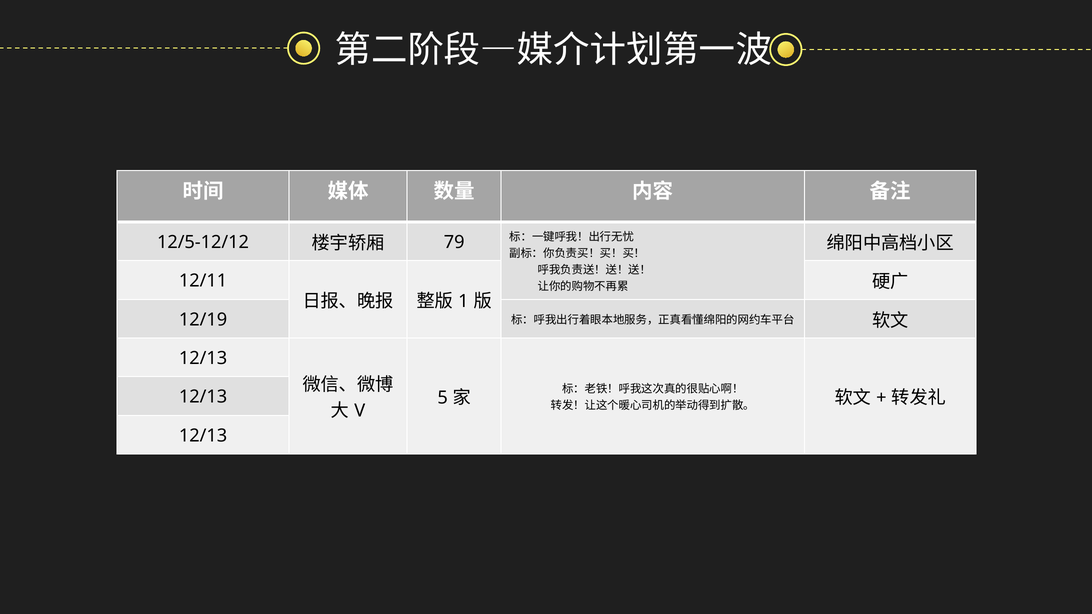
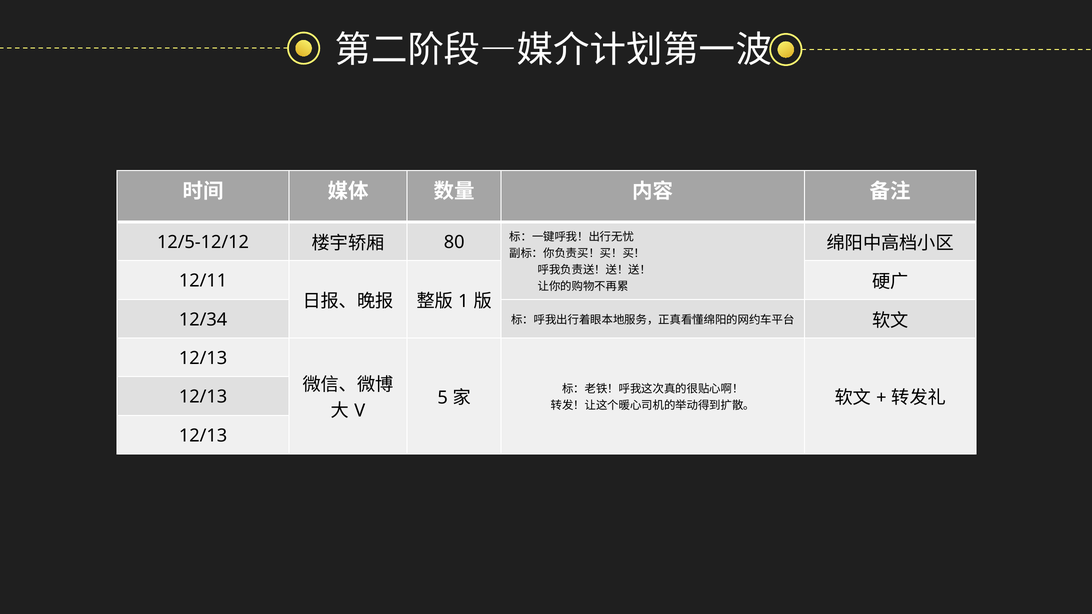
79: 79 -> 80 (454, 242)
12/19: 12/19 -> 12/34 (203, 320)
